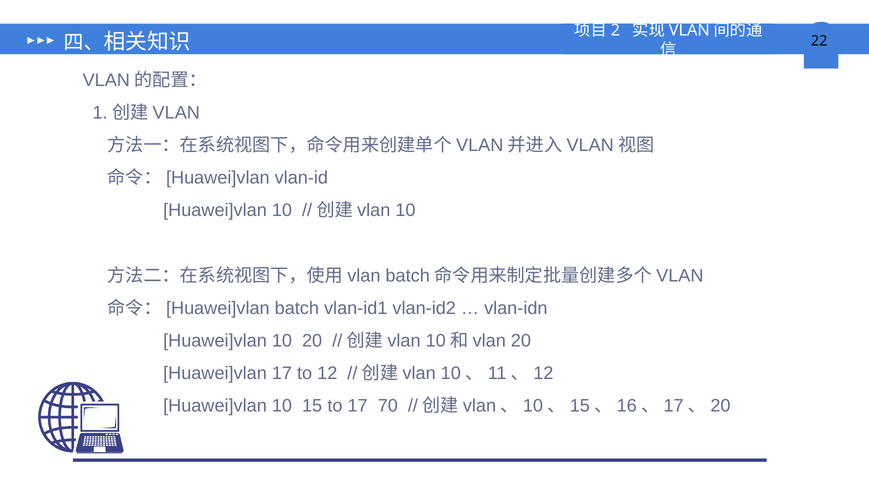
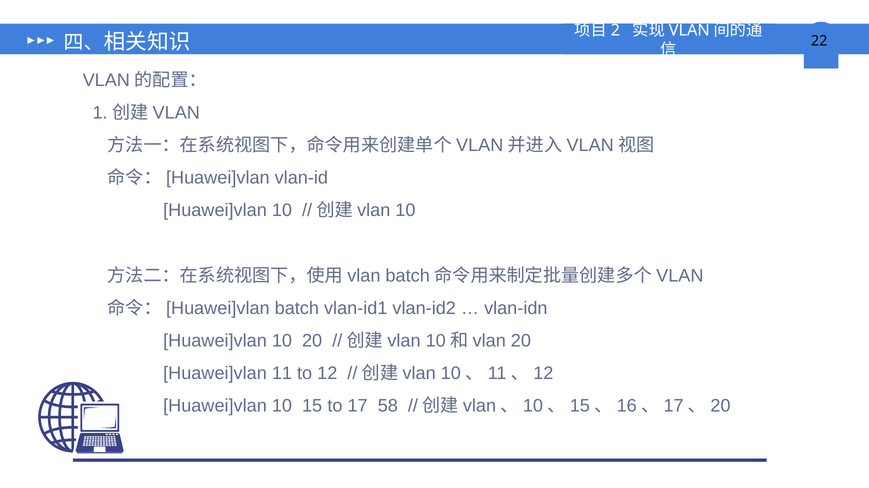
Huawei]vlan 17: 17 -> 11 (282, 374)
70: 70 -> 58 (388, 406)
